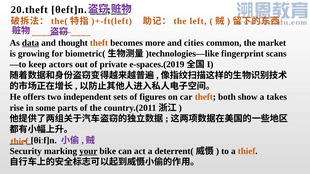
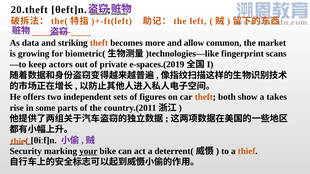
data underline: present -> none (31, 43)
thought: thought -> striking (73, 43)
cities: cities -> allow (194, 43)
